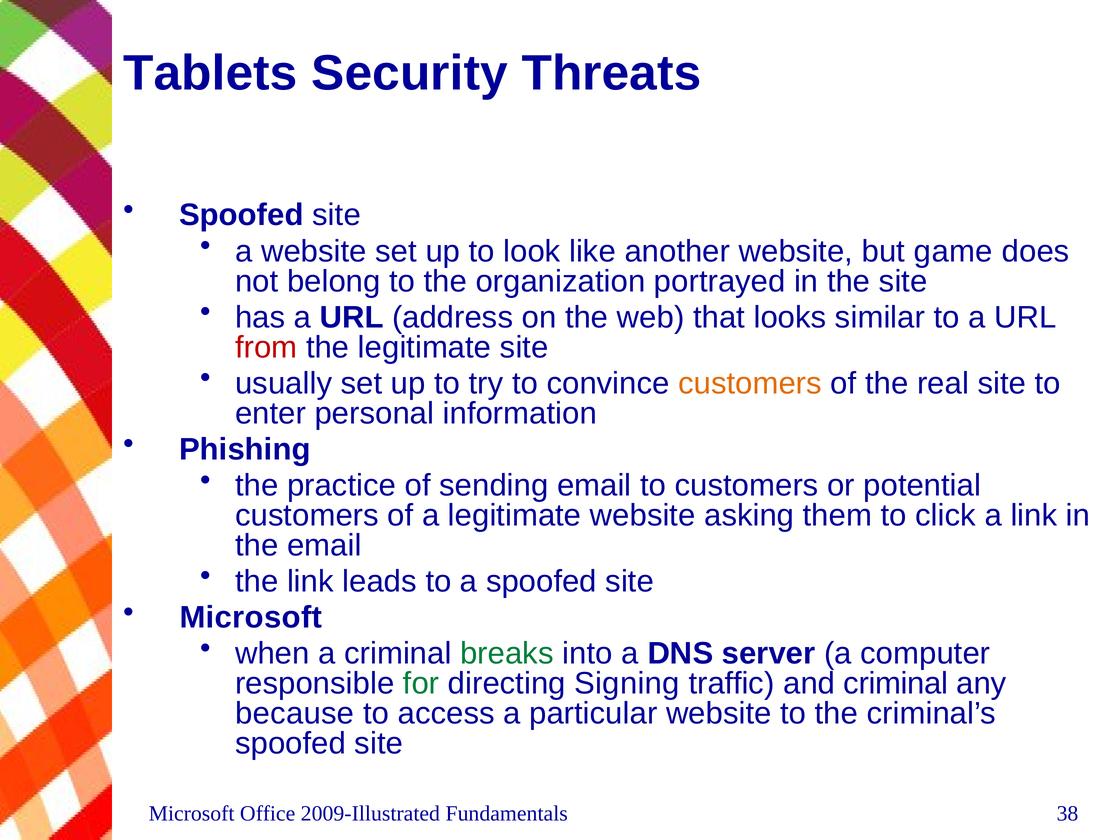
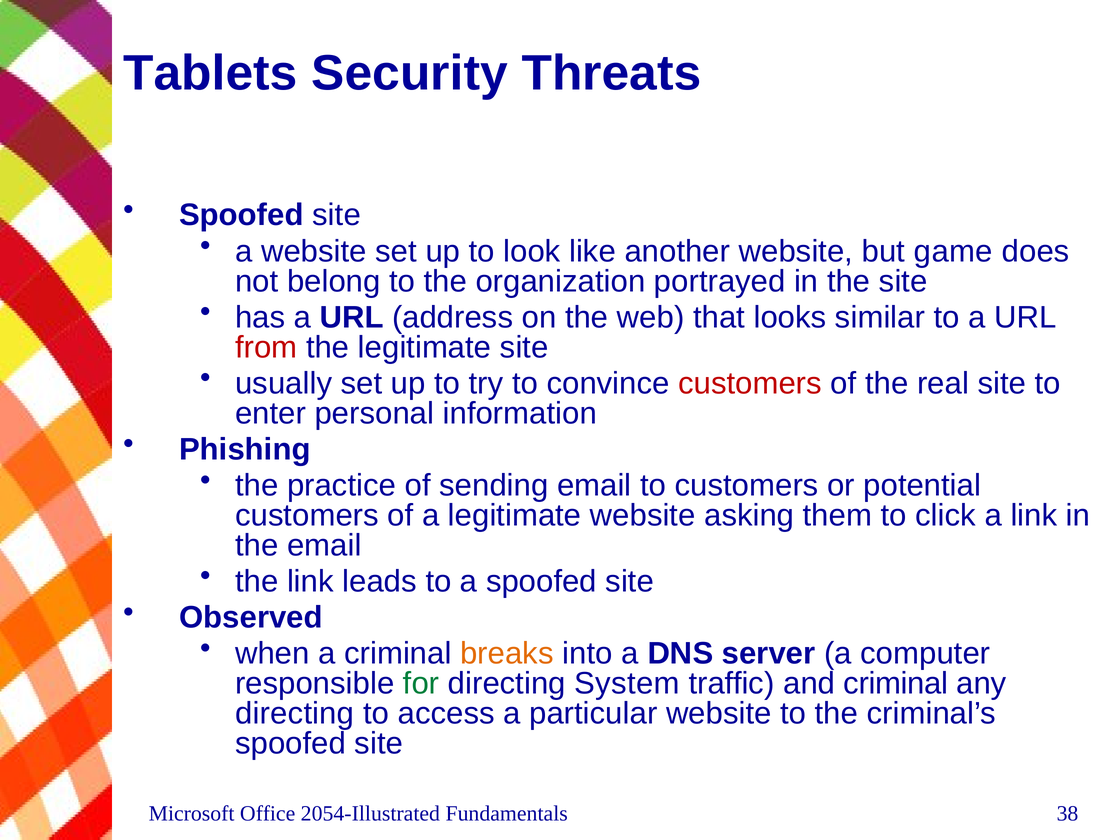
customers colour: orange -> red (750, 383)
Microsoft: Microsoft -> Observed (251, 618)
breaks colour: green -> orange (507, 654)
Signing: Signing -> System (627, 684)
because: because -> directing (295, 713)
2009-Illustrated: 2009-Illustrated -> 2054-Illustrated (370, 814)
